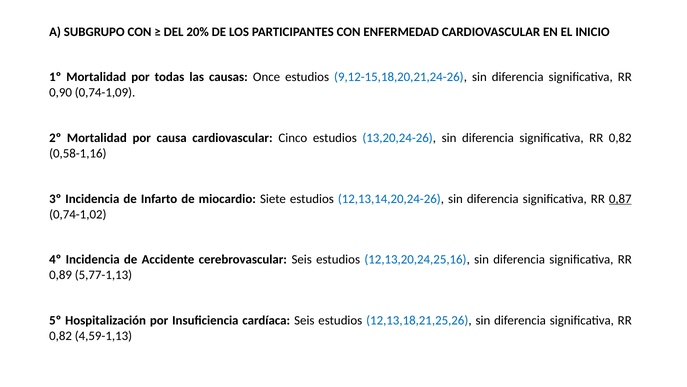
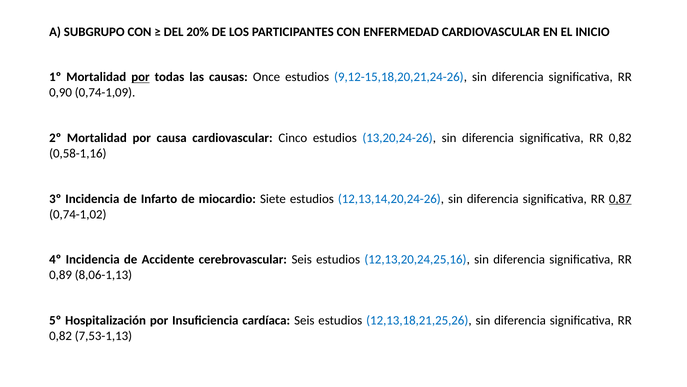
por underline: none -> present (140, 77)
5,77-1,13: 5,77-1,13 -> 8,06-1,13 (103, 275)
4,59-1,13: 4,59-1,13 -> 7,53-1,13 (103, 335)
